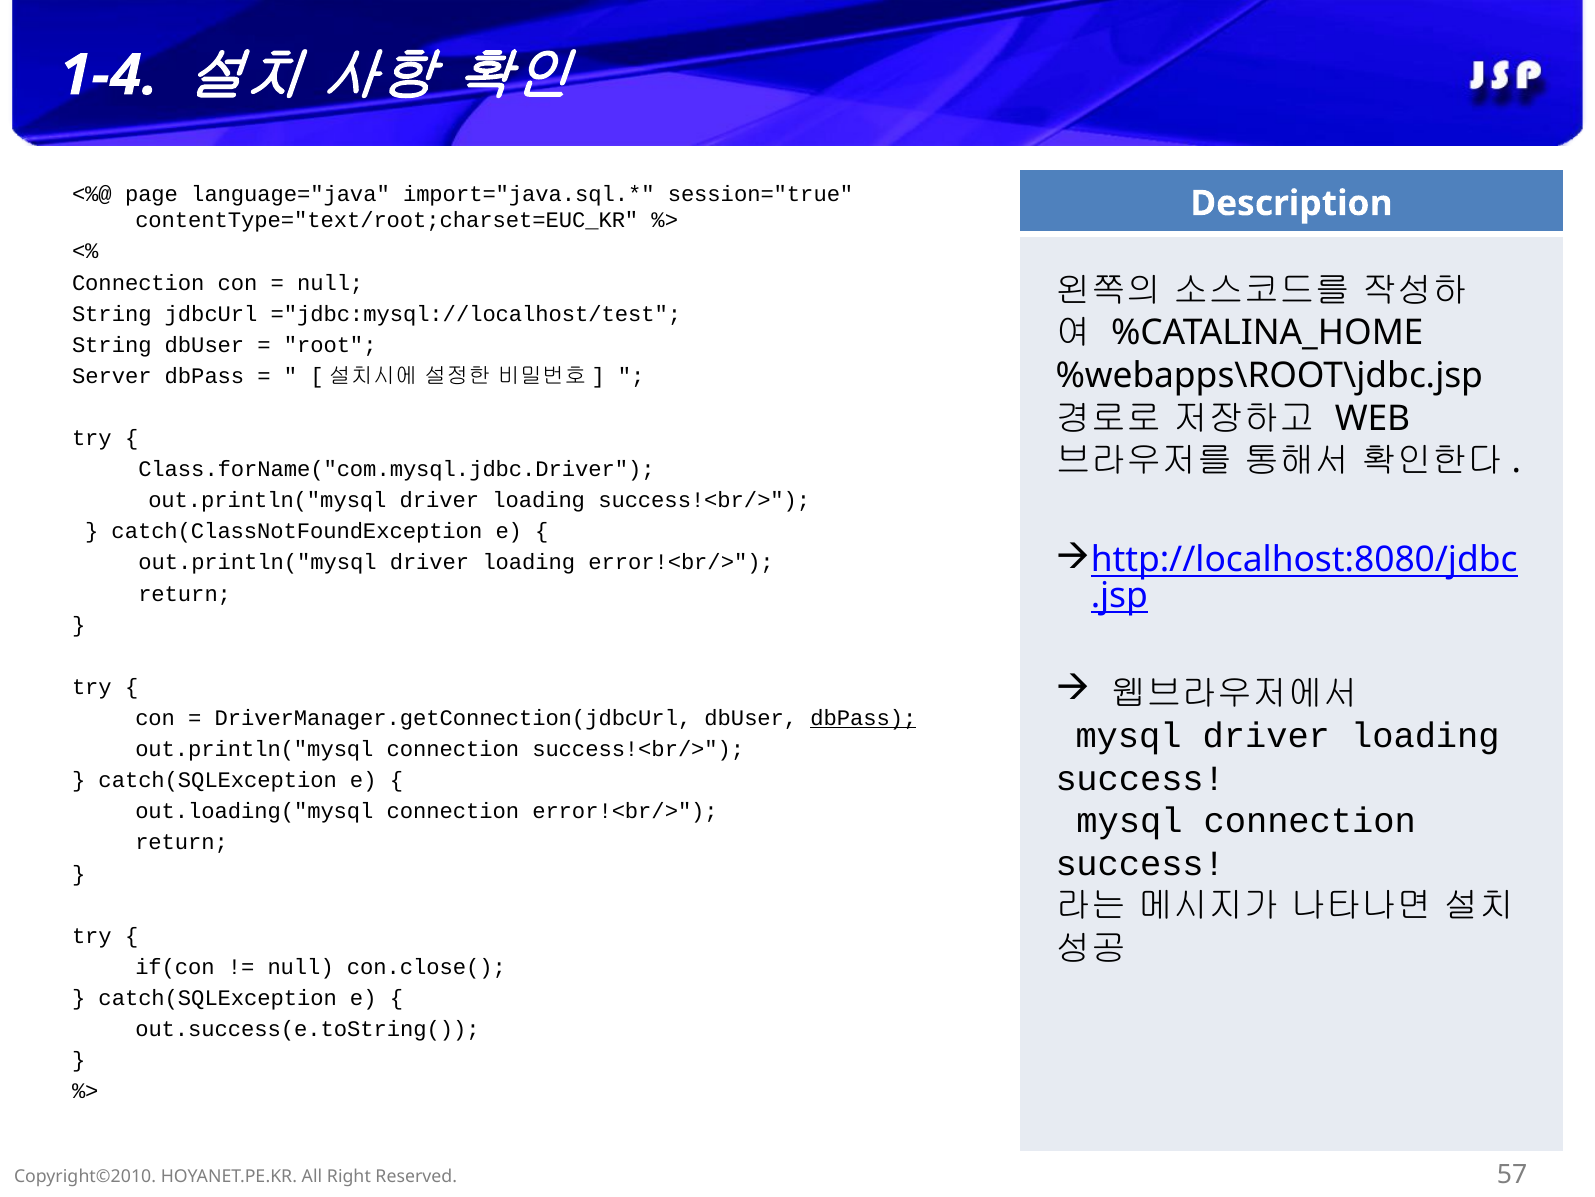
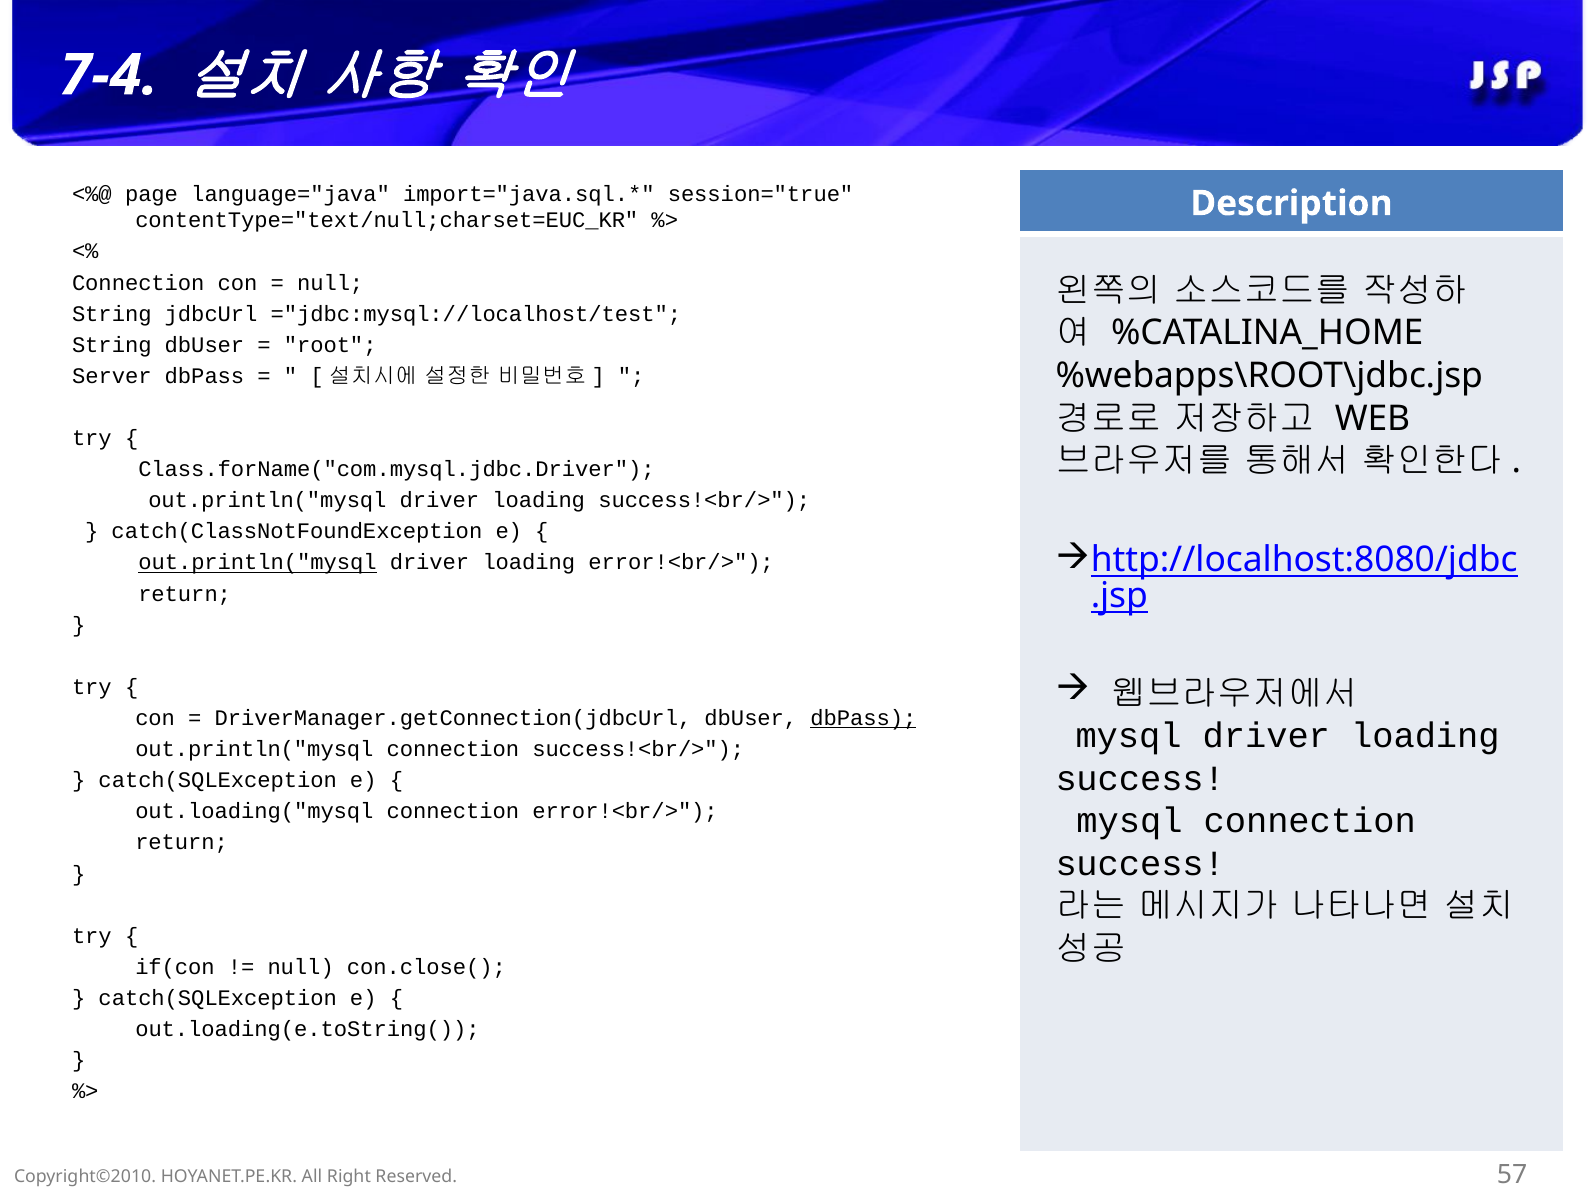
1-4: 1-4 -> 7-4 (109, 75)
contentType="text/root;charset=EUC_KR: contentType="text/root;charset=EUC_KR -> contentType="text/null;charset=EUC_KR (387, 220)
out.println("mysql underline: none -> present (257, 562)
out.success(e.toString(: out.success(e.toString( -> out.loading(e.toString( (307, 1029)
